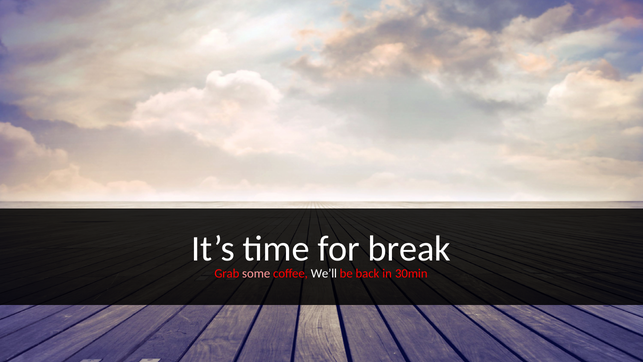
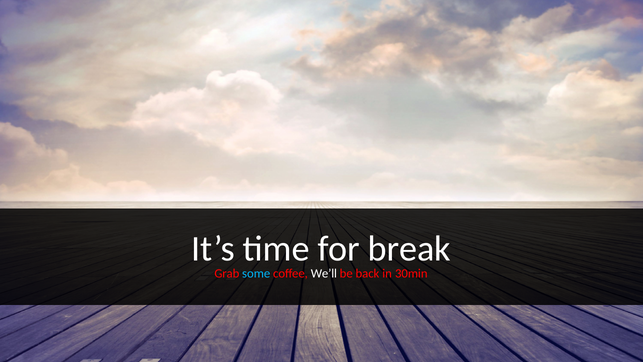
some colour: pink -> light blue (256, 273)
